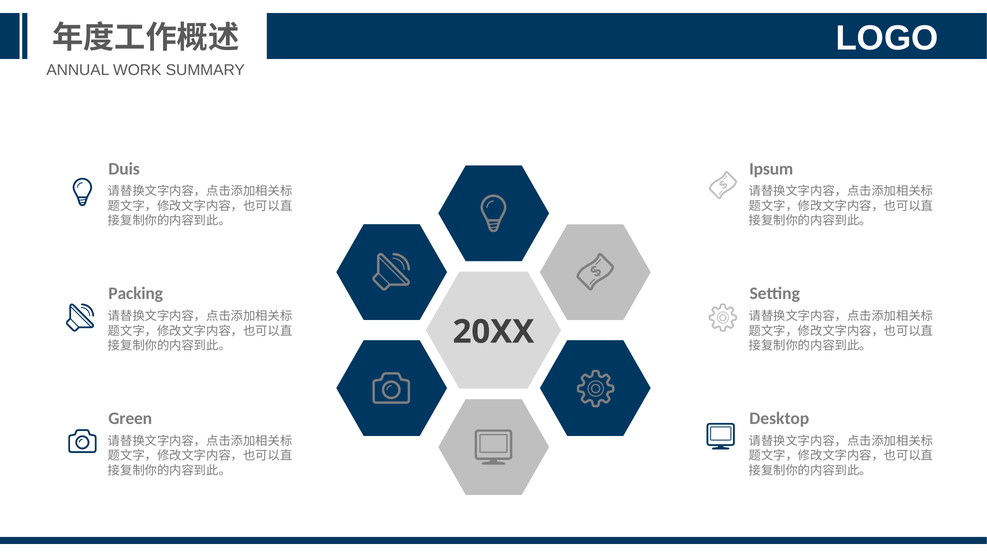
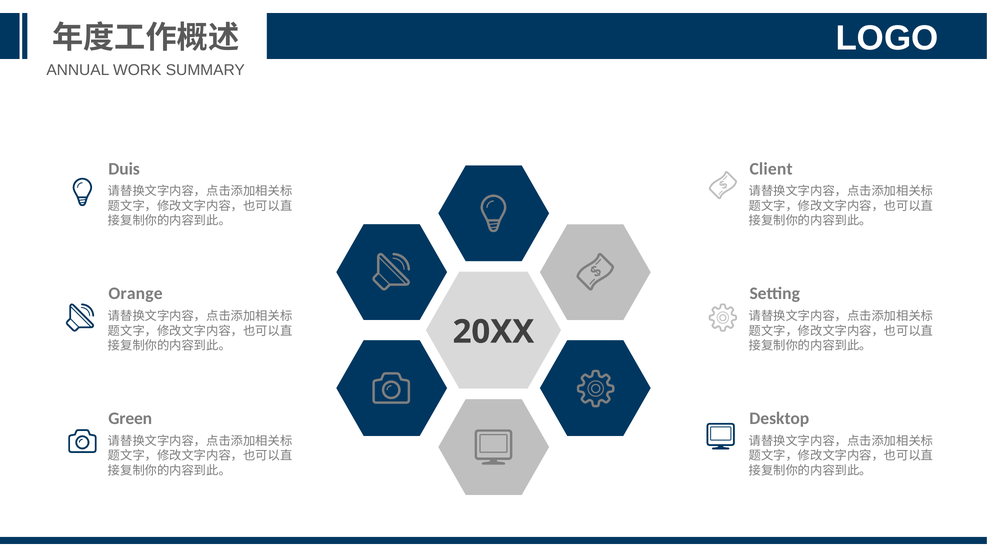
Ipsum: Ipsum -> Client (771, 169)
Packing: Packing -> Orange (136, 294)
